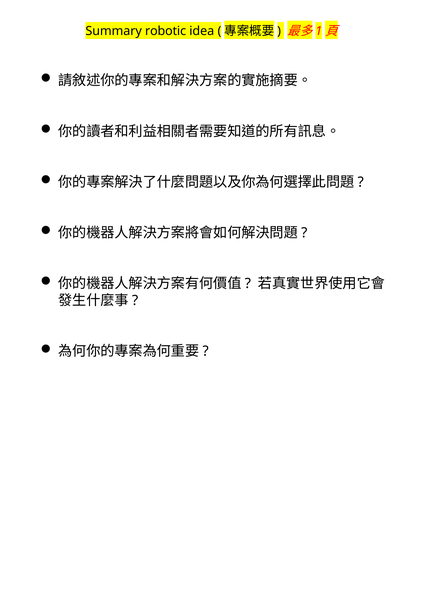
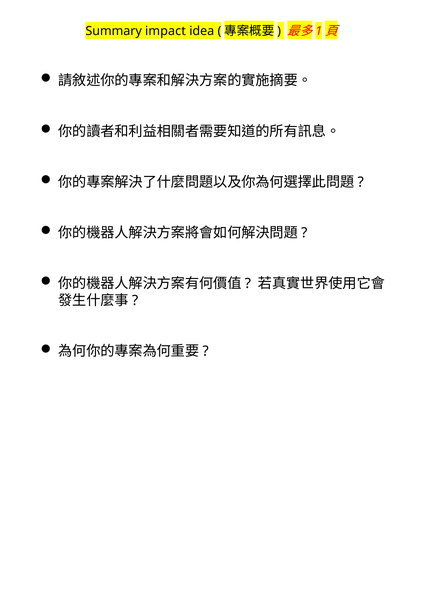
robotic: robotic -> impact (165, 31)
